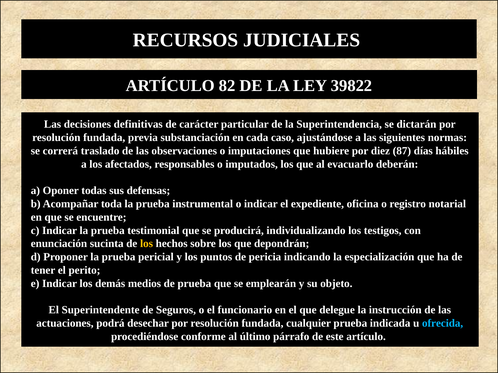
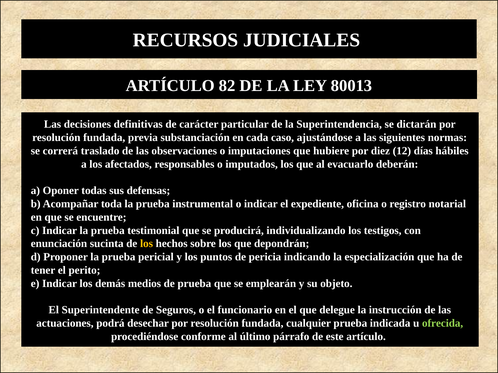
39822: 39822 -> 80013 (352, 86)
87: 87 -> 12 (402, 151)
ofrecida colour: light blue -> light green (443, 324)
